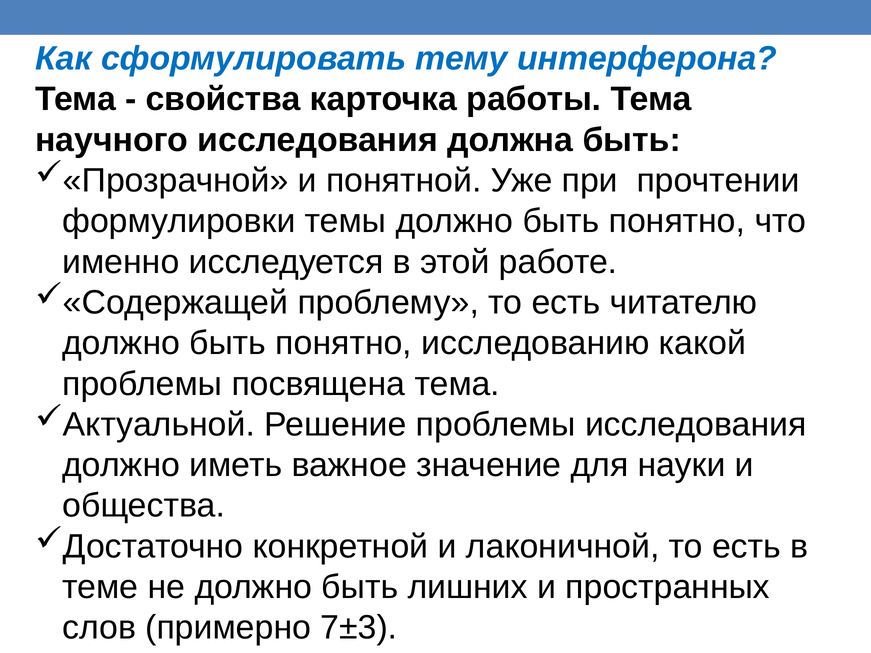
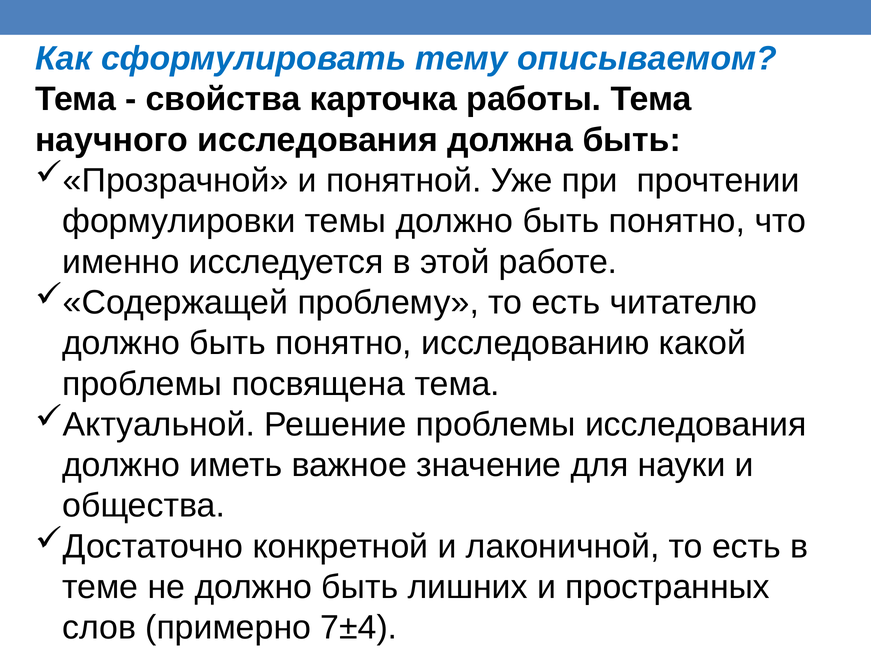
интерферона: интерферона -> описываемом (647, 59)
7±3: 7±3 -> 7±4 (359, 628)
